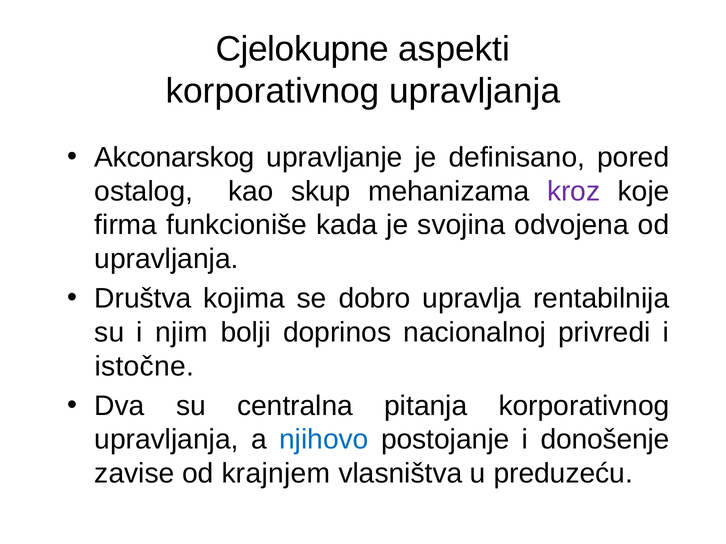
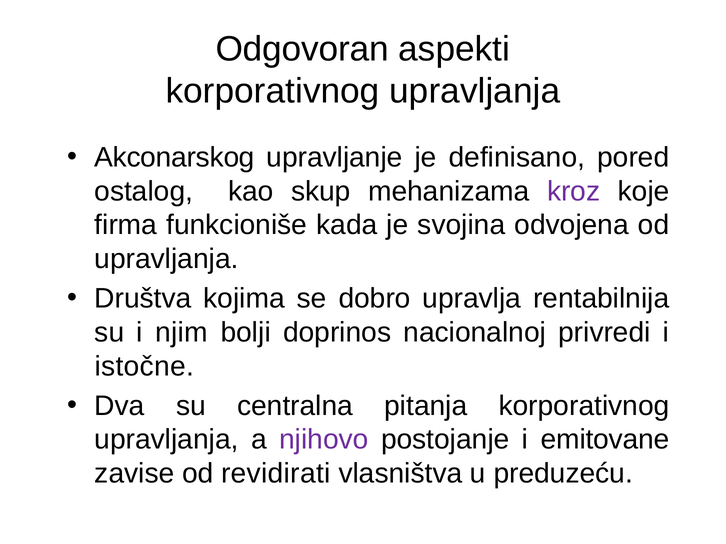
Cjelokupne: Cjelokupne -> Odgovoran (302, 49)
njihovo colour: blue -> purple (324, 440)
donošenje: donošenje -> emitovane (605, 440)
krajnjem: krajnjem -> revidirati (276, 474)
